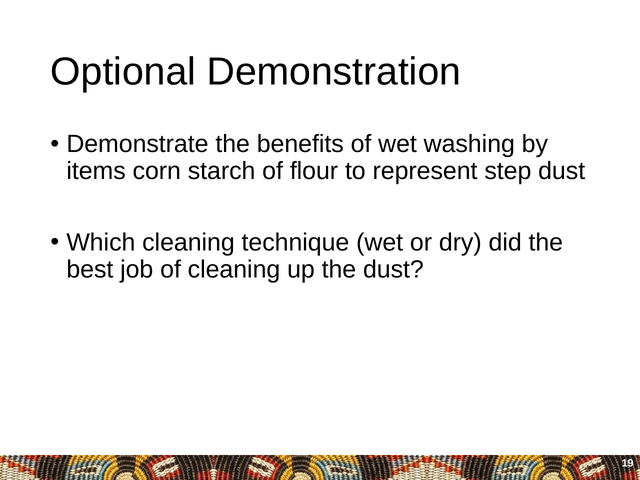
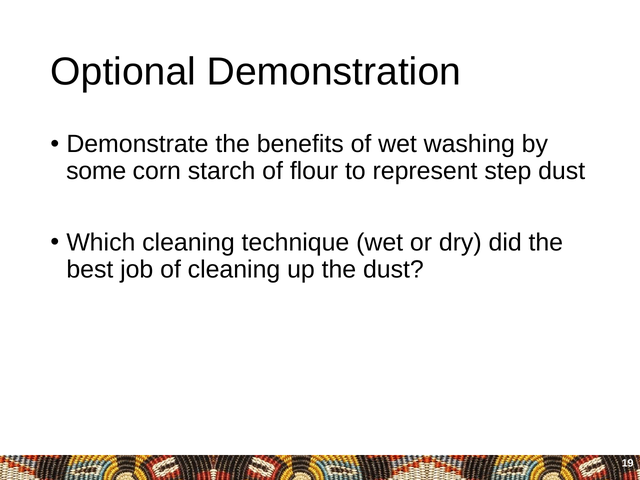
items: items -> some (96, 171)
